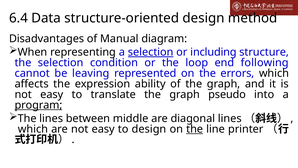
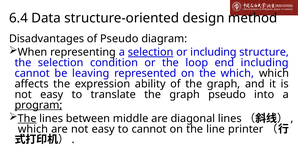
of Manual: Manual -> Pseudo (119, 39)
end following: following -> including (265, 63)
the errors: errors -> which (237, 73)
The underline: none -> present (27, 118)
to design: design -> cannot (149, 129)
the underline: present -> none (195, 129)
